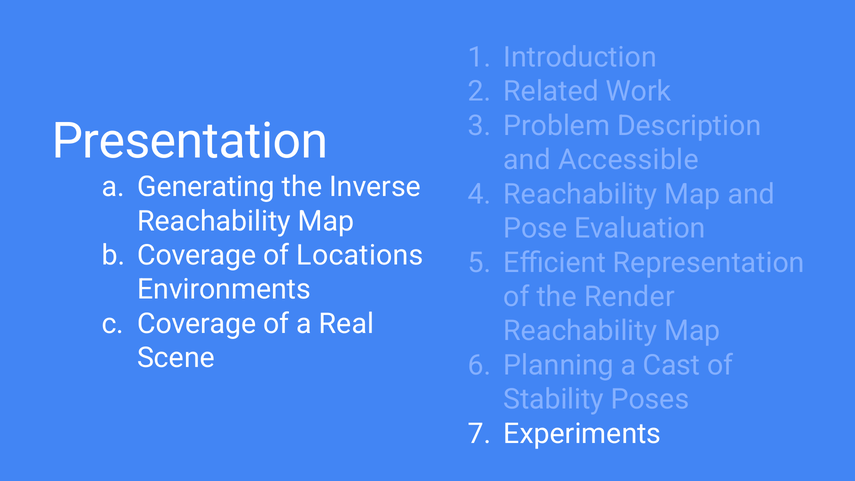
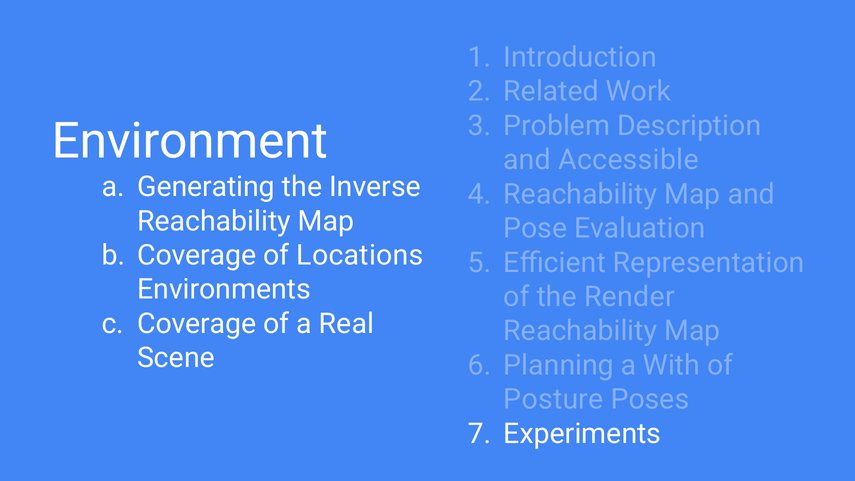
Presentation: Presentation -> Environment (190, 141)
Cast: Cast -> With (671, 365)
Stability: Stability -> Posture (553, 399)
